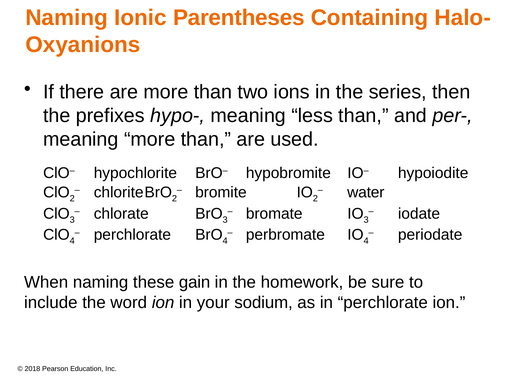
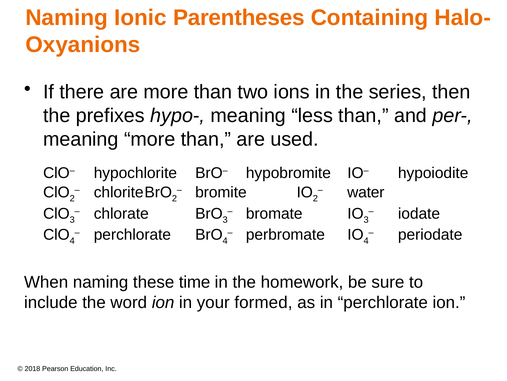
gain: gain -> time (195, 282)
sodium: sodium -> formed (263, 302)
